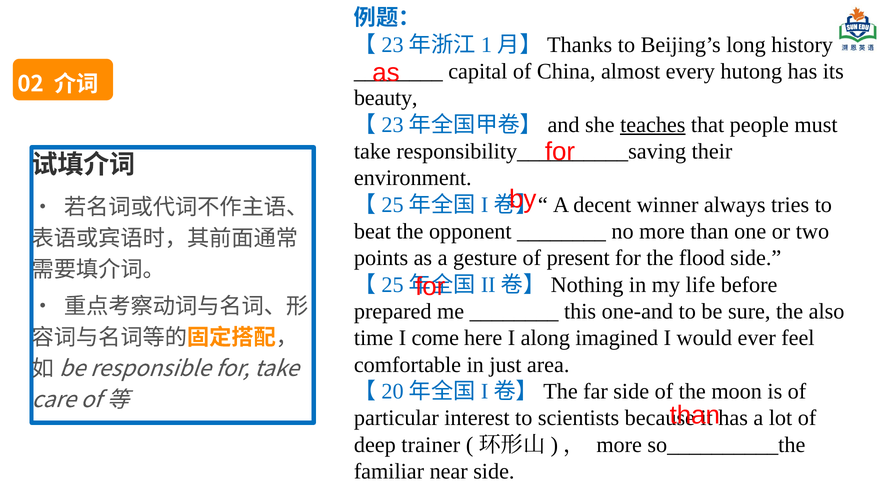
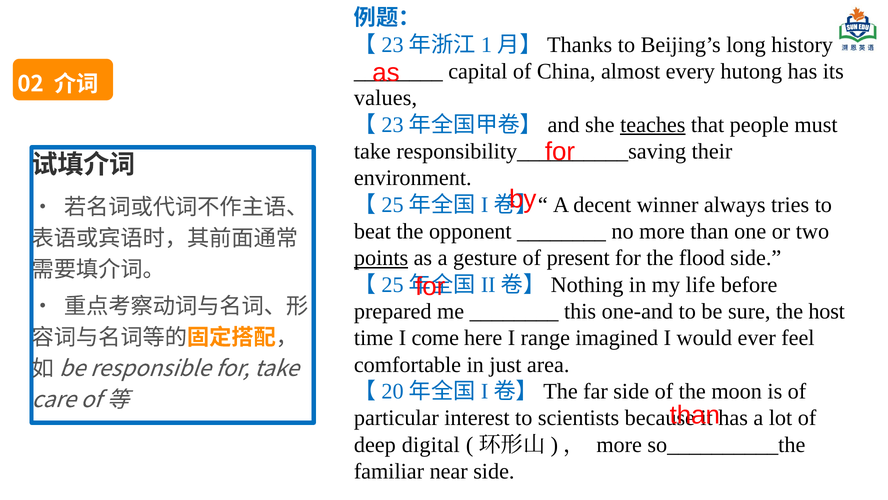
beauty: beauty -> values (386, 98)
points underline: none -> present (381, 258)
also: also -> host (827, 311)
along: along -> range (545, 338)
trainer: trainer -> digital (431, 444)
